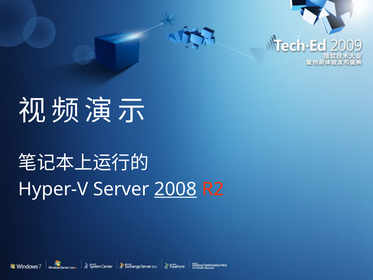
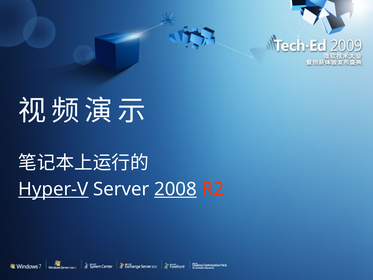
Hyper-V underline: none -> present (53, 189)
